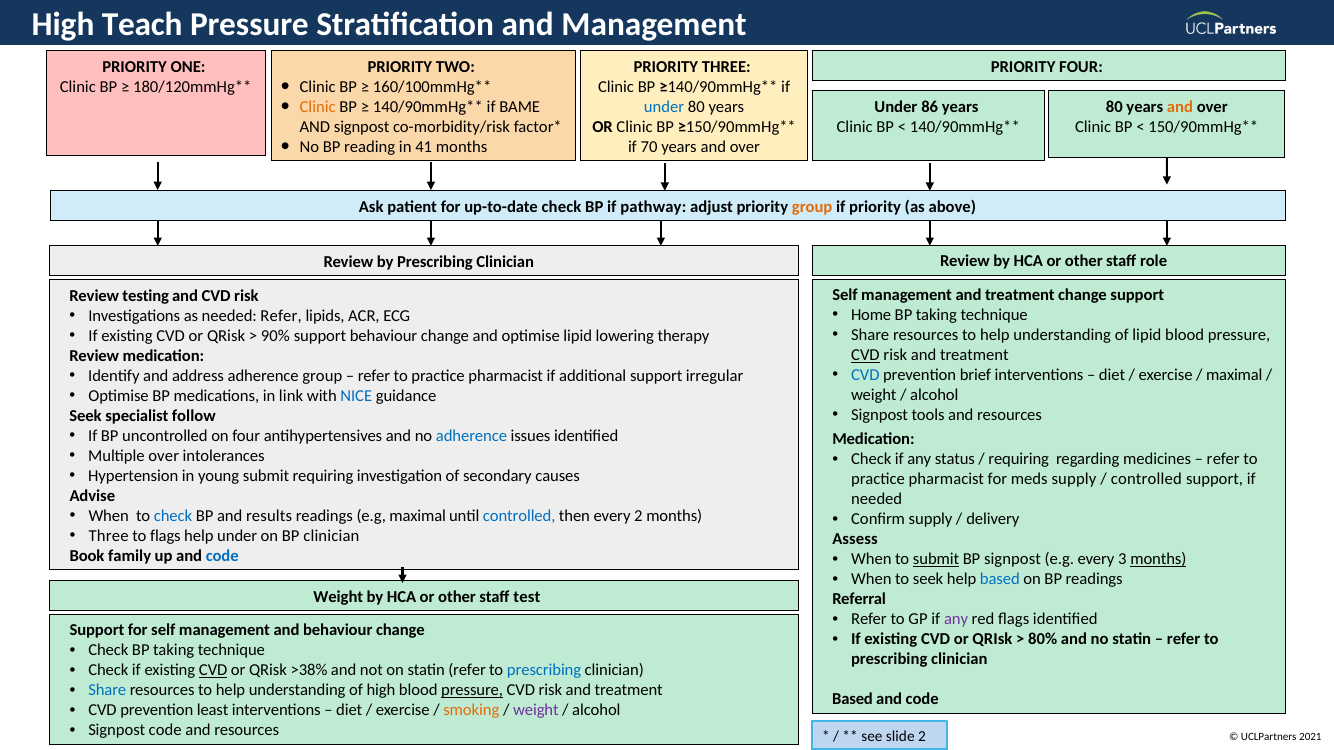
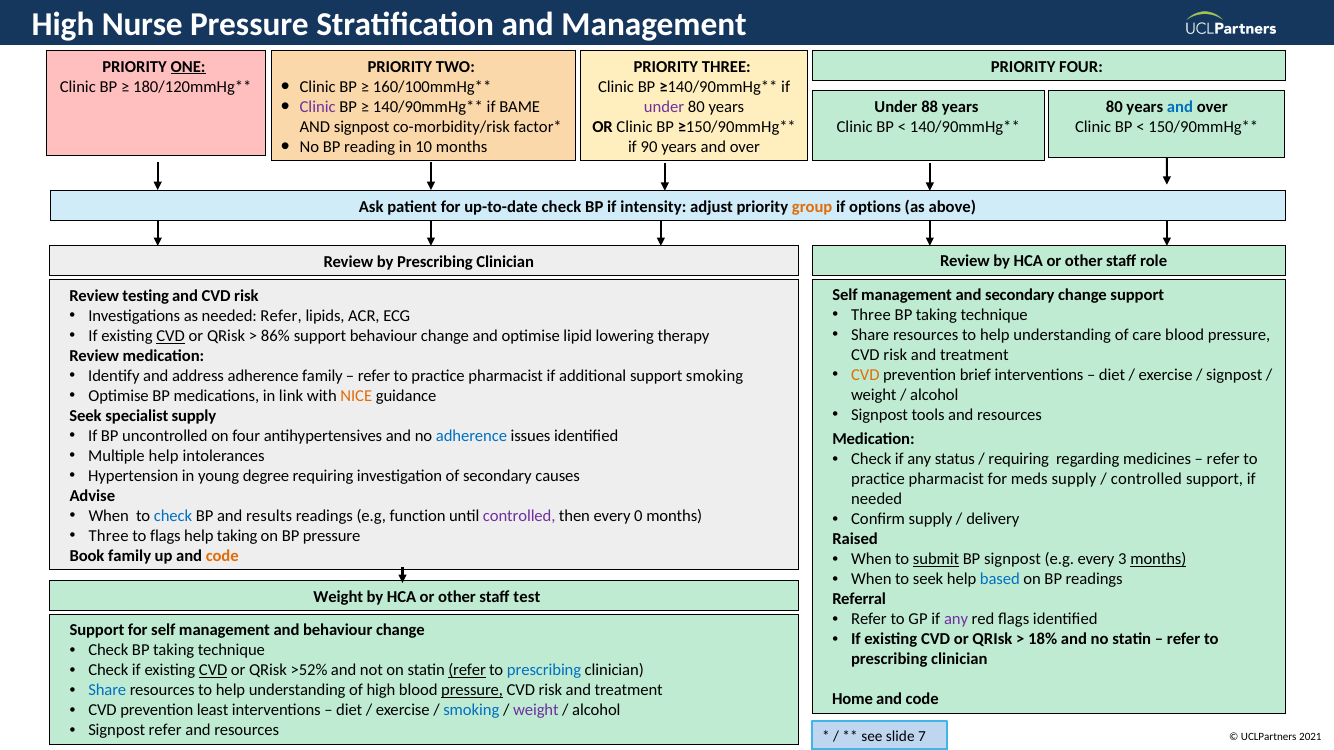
Teach: Teach -> Nurse (142, 24)
ONE underline: none -> present (188, 67)
Clinic colour: orange -> purple (318, 107)
under colour: blue -> purple (664, 107)
86: 86 -> 88 (930, 107)
and colour: orange -> blue (1180, 107)
41: 41 -> 10 (424, 147)
70: 70 -> 90 (649, 147)
pathway: pathway -> intensity (653, 207)
if priority: priority -> options (875, 207)
management and treatment: treatment -> secondary (1020, 296)
Home: Home -> Three (871, 316)
of lipid: lipid -> care (1147, 336)
CVD underline: none -> present (171, 336)
90%: 90% -> 86% (275, 336)
CVD underline: present -> none (865, 356)
CVD colour: blue -> orange (865, 376)
maximal: maximal -> signpost (1234, 376)
adherence group: group -> family (322, 376)
support irregular: irregular -> smoking (715, 376)
NICE colour: blue -> orange (356, 396)
specialist follow: follow -> supply (194, 416)
Multiple over: over -> help (164, 456)
young submit: submit -> degree (266, 476)
e.g maximal: maximal -> function (418, 516)
controlled colour: blue -> purple (519, 516)
every 2: 2 -> 0 (638, 516)
help under: under -> taking (237, 536)
BP clinician: clinician -> pressure (332, 536)
Assess: Assess -> Raised (855, 540)
code colour: blue -> orange (222, 556)
80%: 80% -> 18% (1043, 640)
>38%: >38% -> >52% (309, 671)
refer underline: none -> present (467, 671)
Based: Based -> Home (853, 700)
smoking colour: orange -> blue (471, 711)
Signpost code: code -> refer (165, 731)
slide 2: 2 -> 7 (922, 737)
